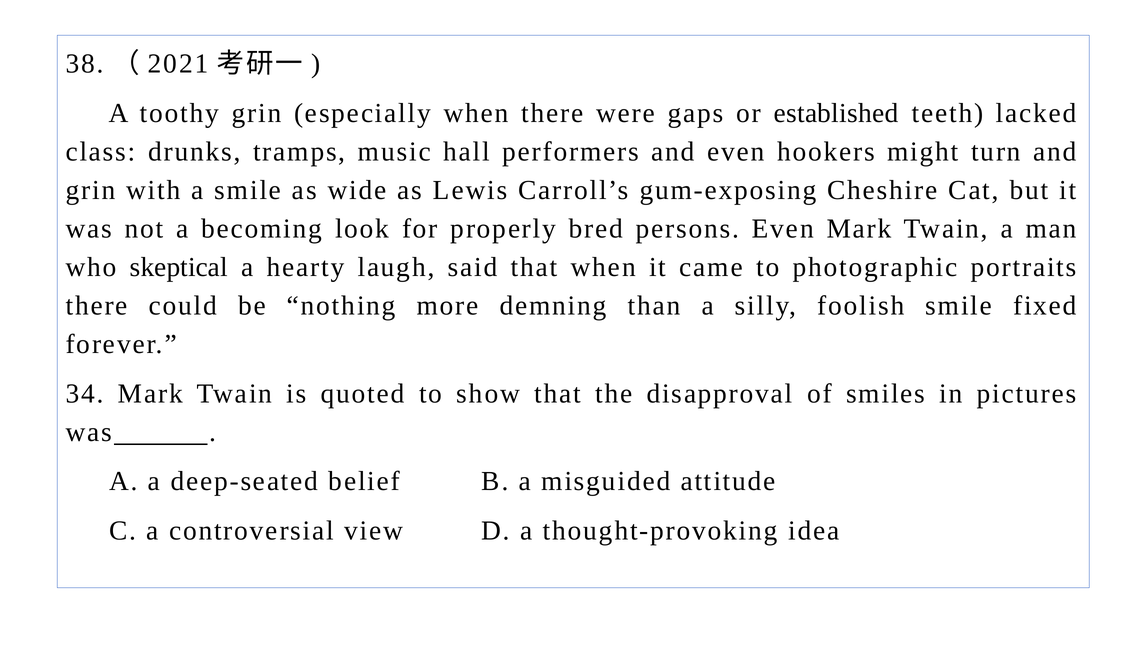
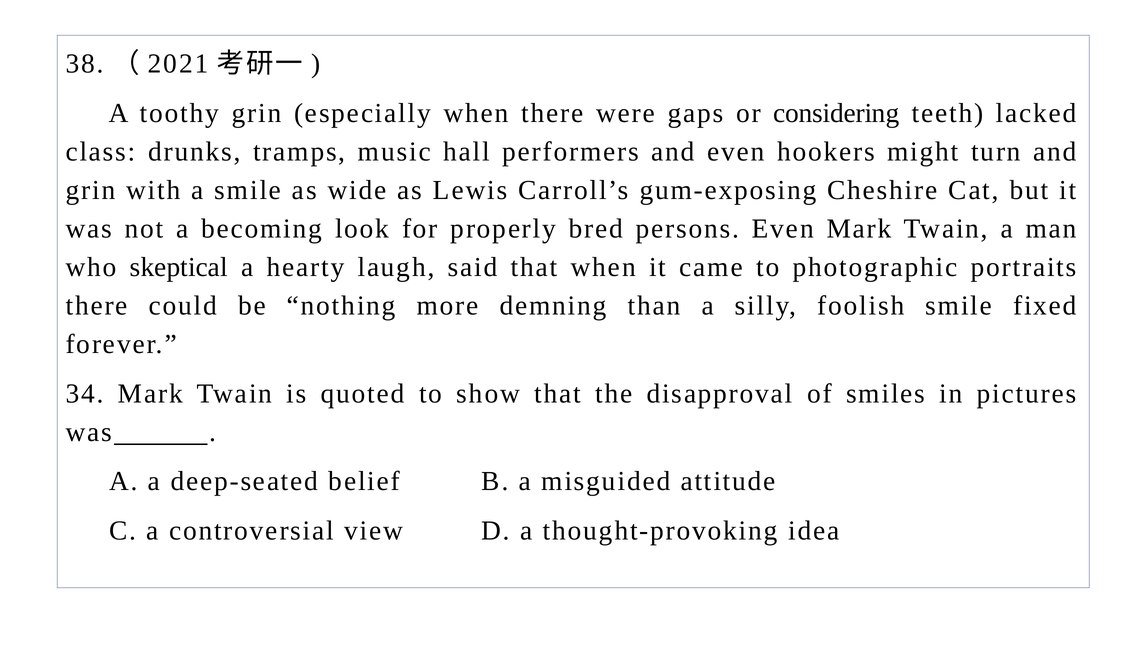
established: established -> considering (836, 113)
